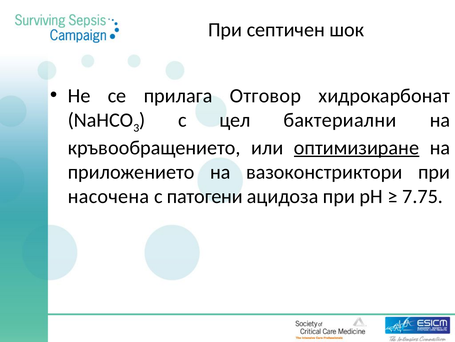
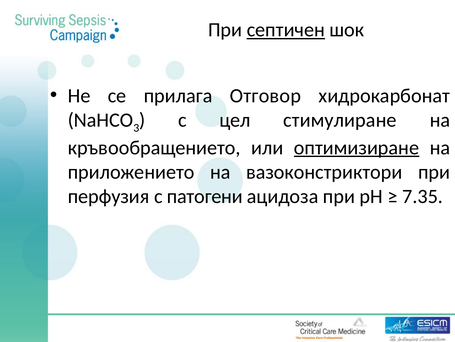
септичен underline: none -> present (286, 30)
бактериални: бактериални -> стимулиране (340, 120)
насочена: насочена -> перфузия (109, 196)
7.75: 7.75 -> 7.35 (423, 196)
